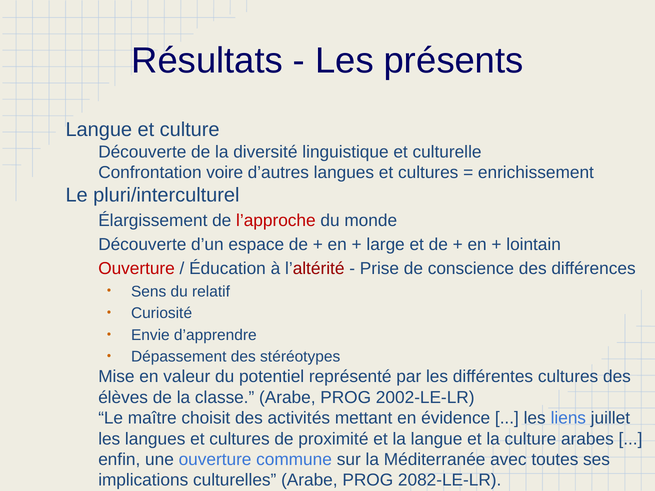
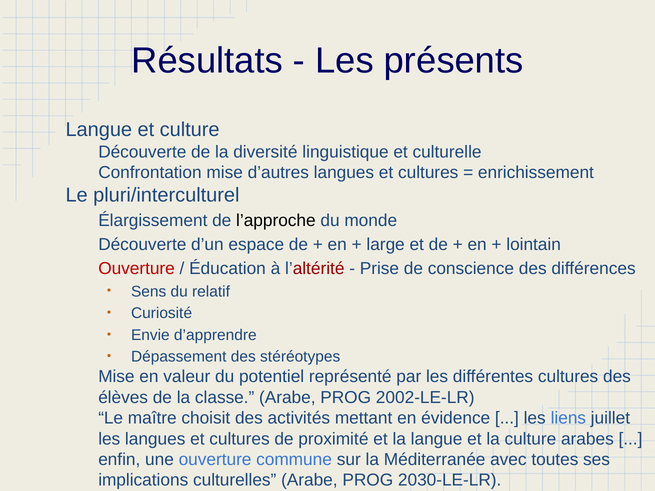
Confrontation voire: voire -> mise (225, 173)
l’approche colour: red -> black (276, 221)
2082-LE-LR: 2082-LE-LR -> 2030-LE-LR (450, 481)
